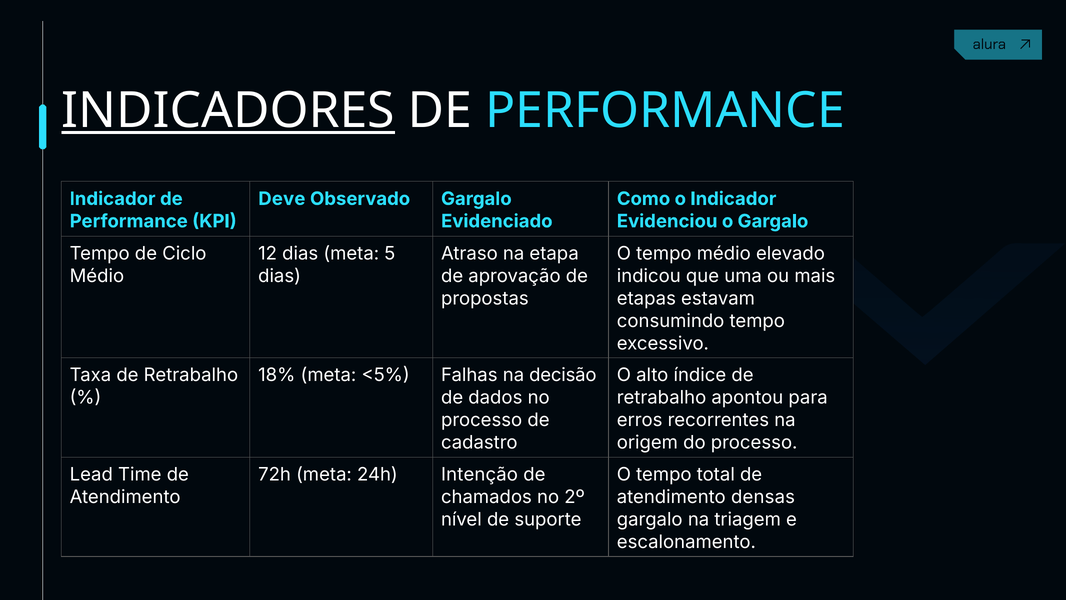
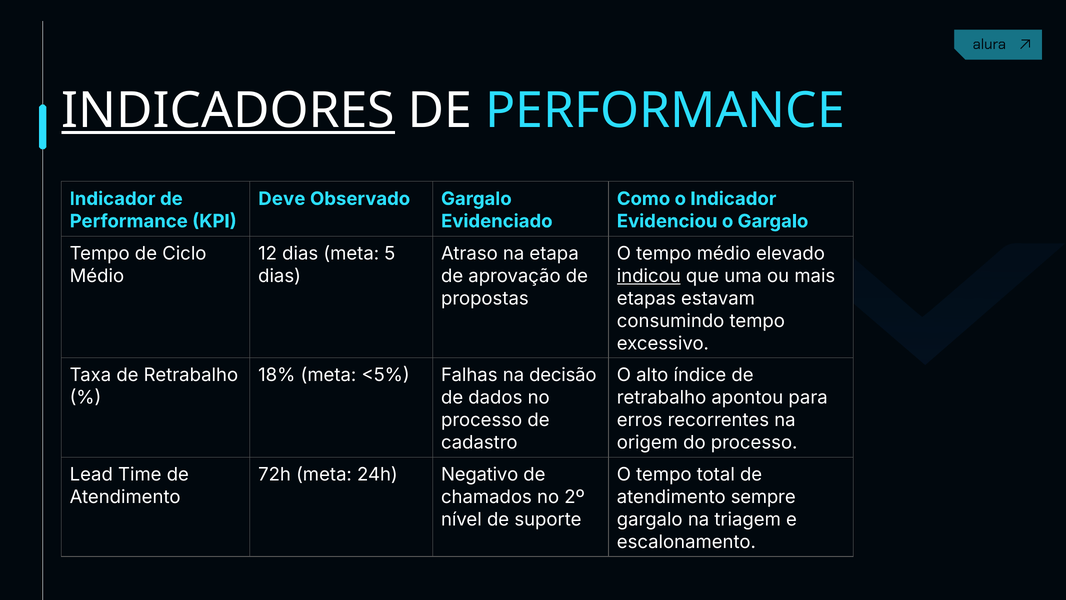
indicou underline: none -> present (649, 276)
Intenção: Intenção -> Negativo (480, 474)
densas: densas -> sempre (763, 497)
